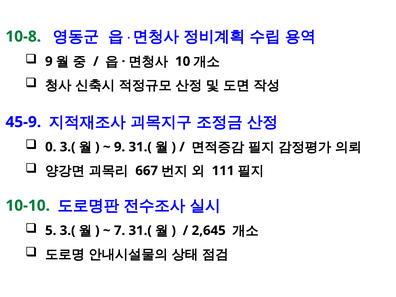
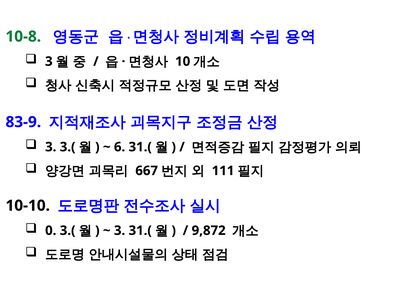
9: 9 -> 3 (49, 61)
45-9: 45-9 -> 83-9 (23, 122)
0: 0 -> 3 (51, 147)
9: 9 -> 6 (120, 147)
10-10 colour: green -> black (28, 206)
5: 5 -> 0 (51, 231)
7: 7 -> 3 (120, 231)
2,645: 2,645 -> 9,872 (209, 231)
